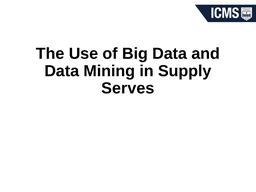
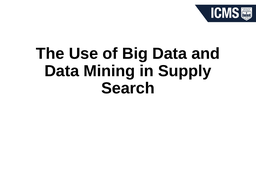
Serves: Serves -> Search (128, 88)
